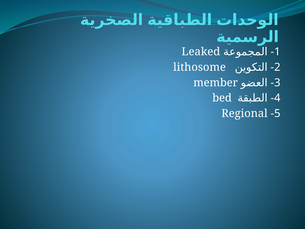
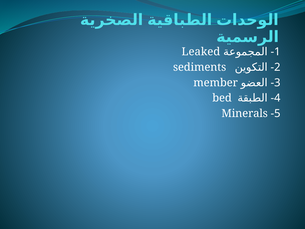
lithosome: lithosome -> sediments (200, 67)
Regional: Regional -> Minerals (245, 113)
